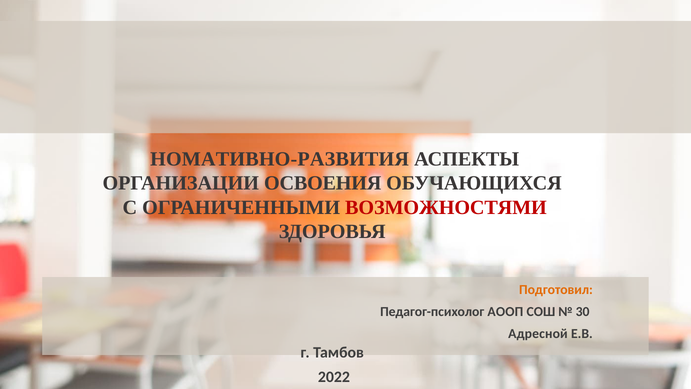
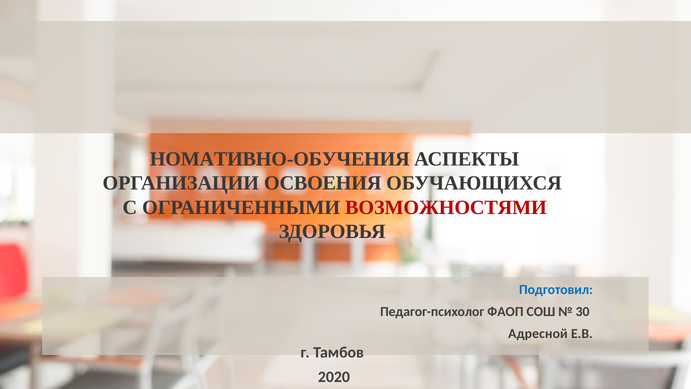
НОМАТИВНО-РАЗВИТИЯ: НОМАТИВНО-РАЗВИТИЯ -> НОМАТИВНО-ОБУЧЕНИЯ (280, 159)
Подготовил colour: orange -> blue (556, 290)
АООП: АООП -> ФАОП (505, 312)
2022: 2022 -> 2020 (334, 377)
